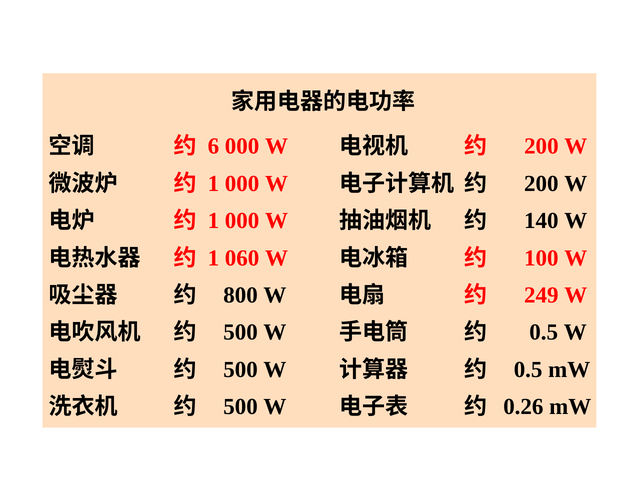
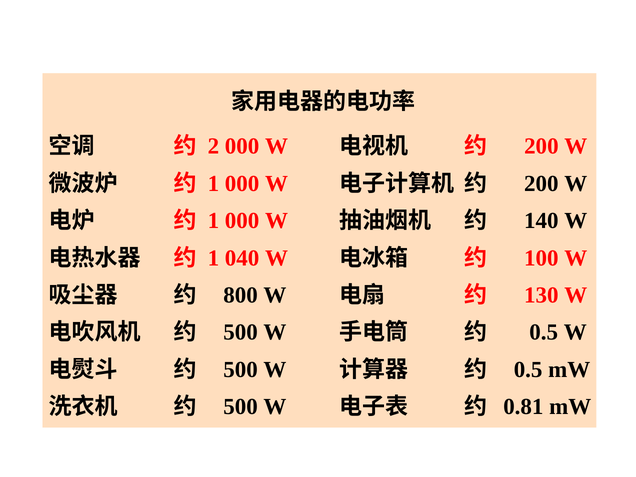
6: 6 -> 2 (213, 146)
060: 060 -> 040 (242, 258)
249: 249 -> 130 (541, 295)
0.26: 0.26 -> 0.81 (523, 407)
